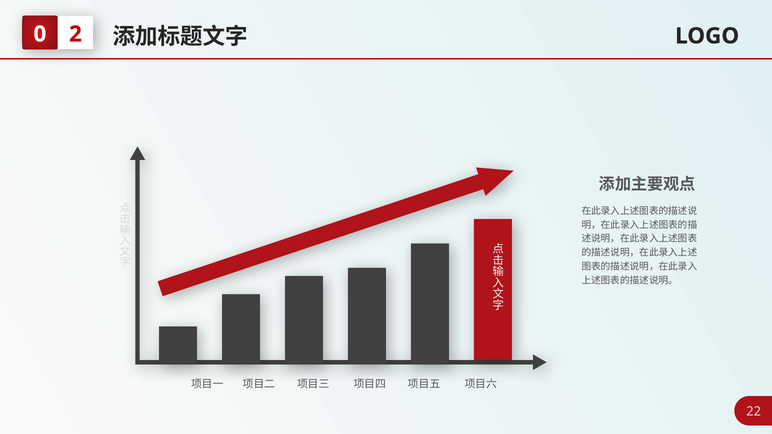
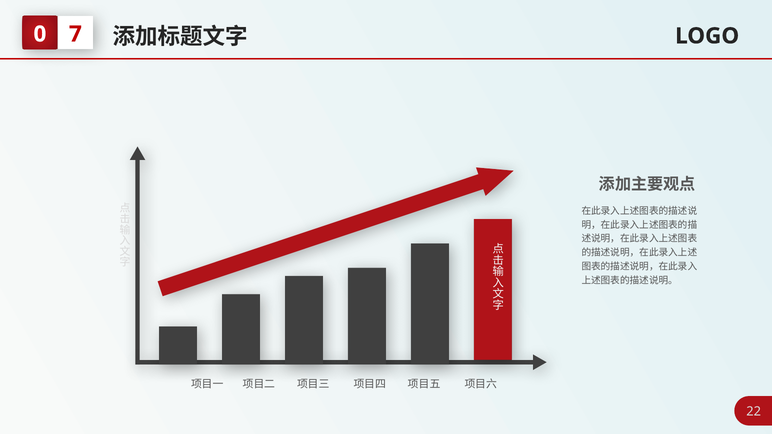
2: 2 -> 7 (75, 34)
